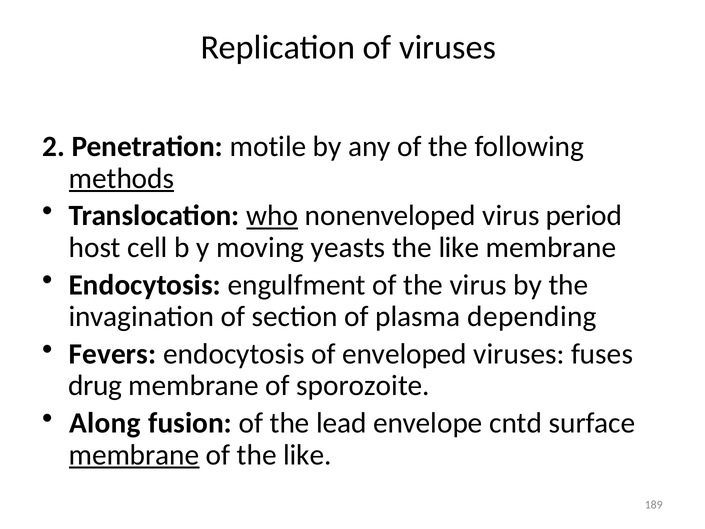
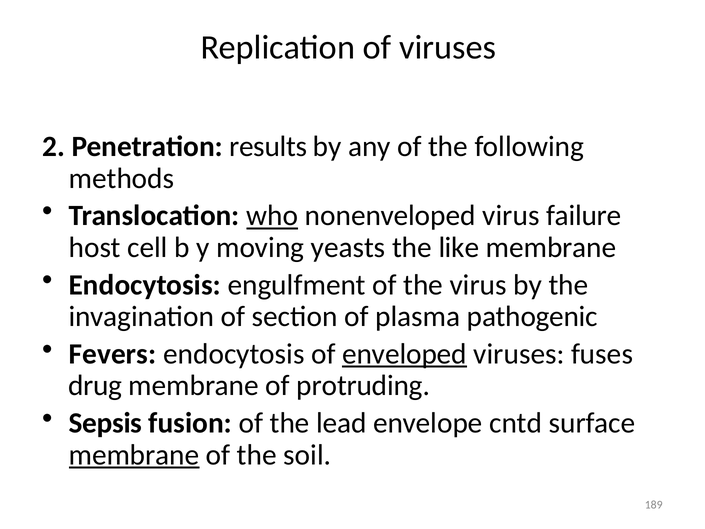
motile: motile -> results (268, 147)
methods underline: present -> none (121, 178)
period: period -> failure (584, 216)
depending: depending -> pathogenic (532, 316)
enveloped underline: none -> present (405, 354)
sporozoite: sporozoite -> protruding (363, 386)
Along: Along -> Sepsis (105, 423)
of the like: like -> soil (307, 455)
